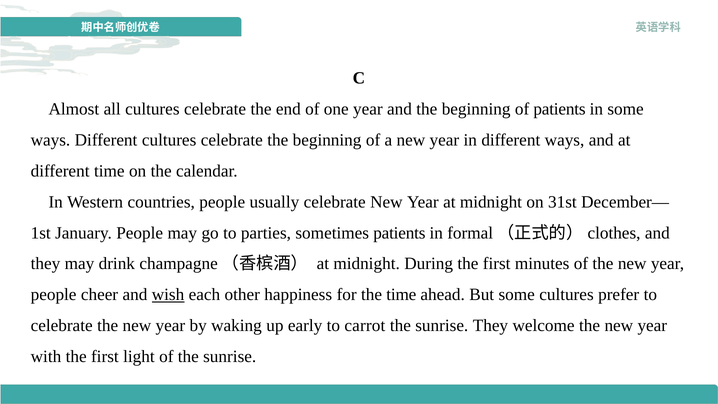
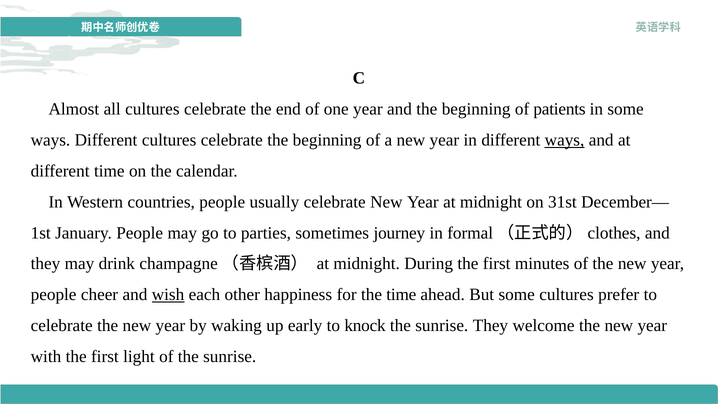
ways underline: none -> present (565, 140)
sometimes patients: patients -> journey (399, 233)
carrot: carrot -> knock (365, 326)
